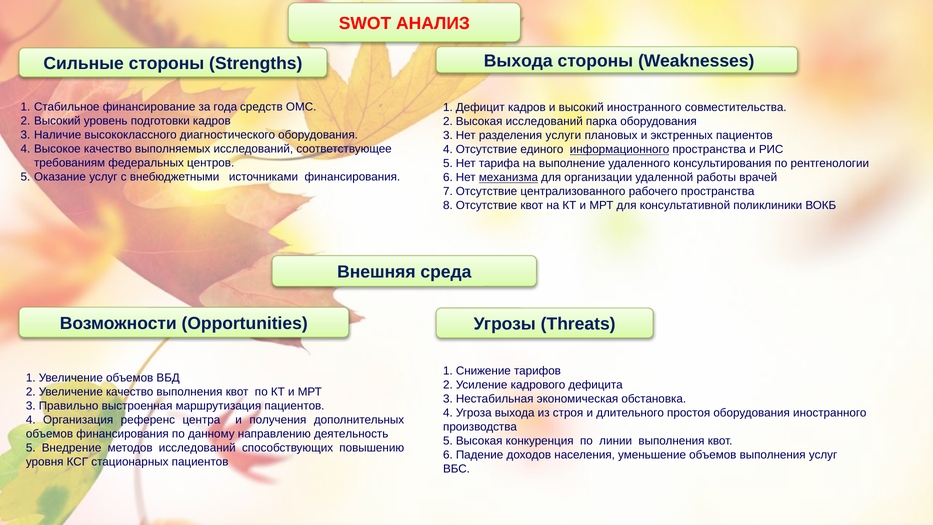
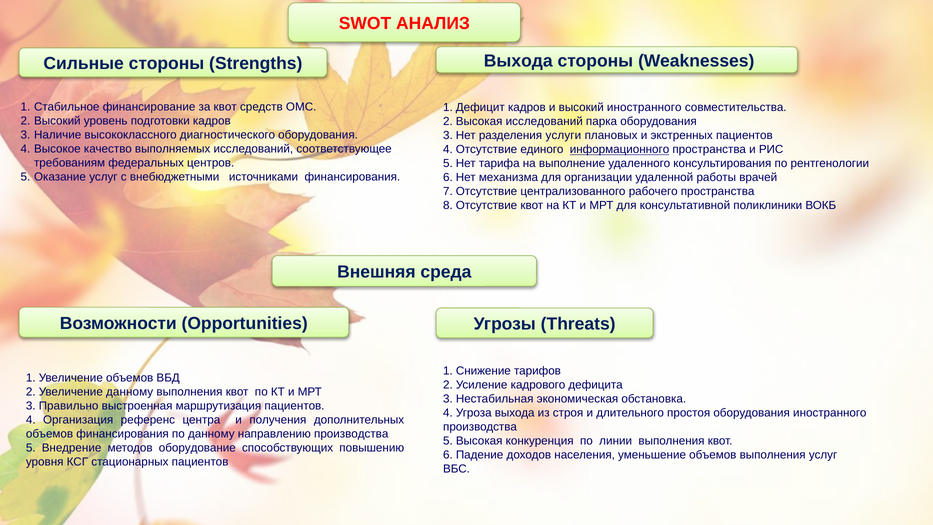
за года: года -> квот (225, 107)
механизма underline: present -> none (508, 178)
Увеличение качество: качество -> данному (130, 392)
направлению деятельность: деятельность -> производства (351, 433)
методов исследований: исследований -> оборудование (197, 447)
